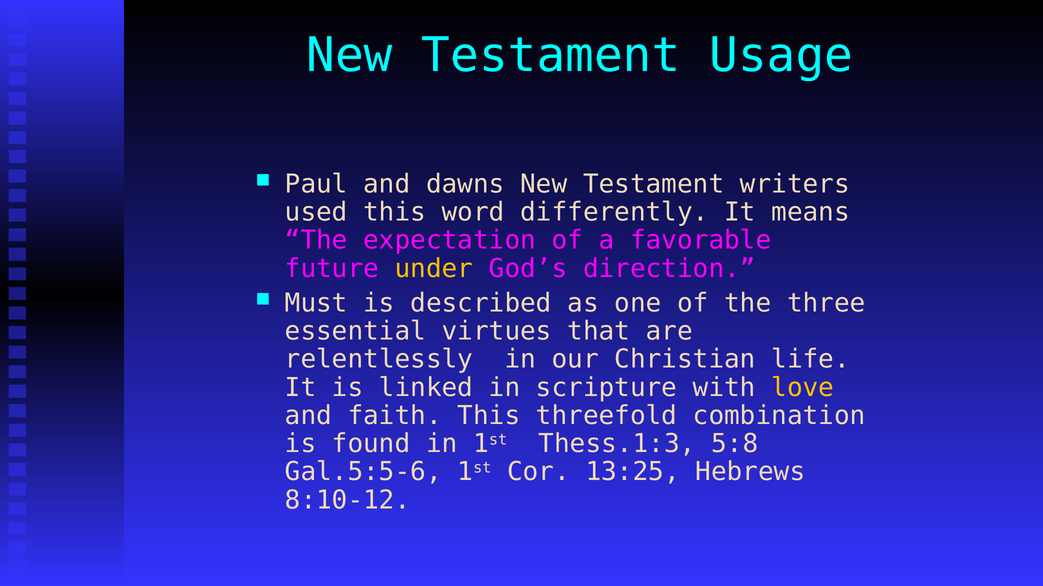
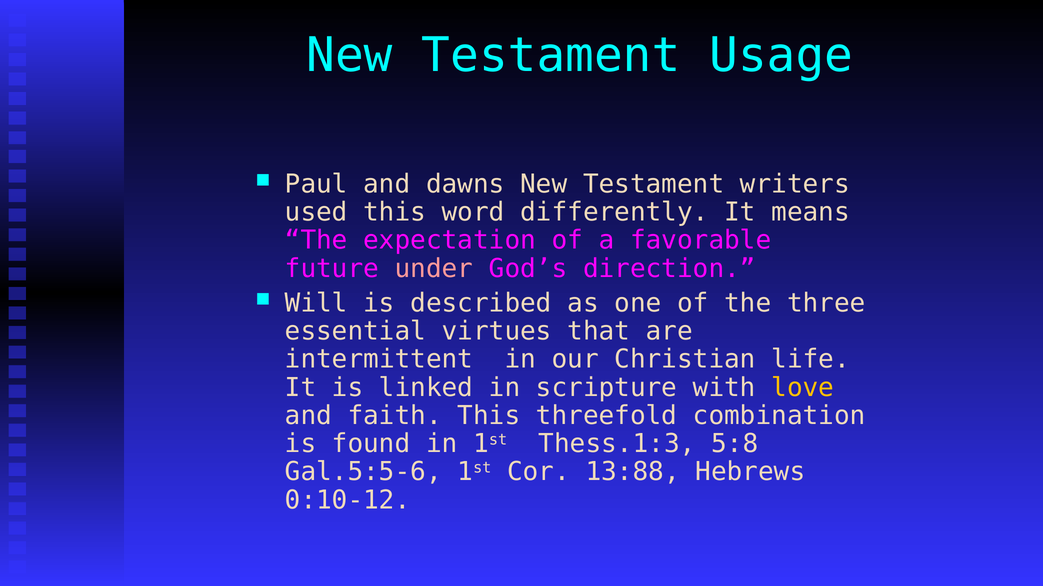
under colour: yellow -> pink (434, 269)
Must: Must -> Will (316, 303)
relentlessly: relentlessly -> intermittent (379, 360)
13:25: 13:25 -> 13:88 (633, 472)
8:10-12: 8:10-12 -> 0:10-12 (348, 500)
